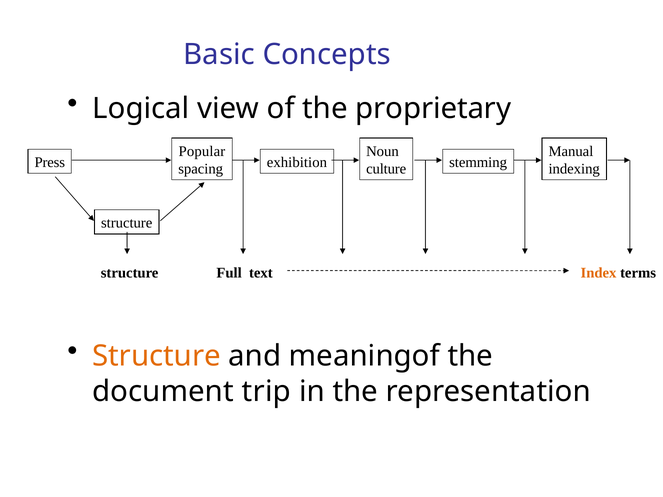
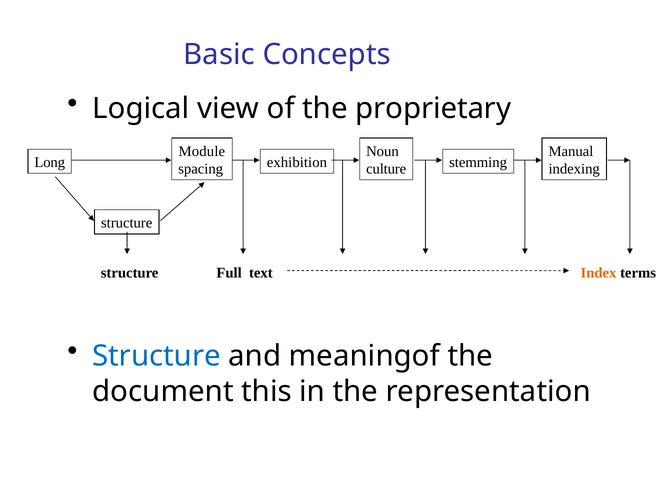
Popular: Popular -> Module (202, 151)
Press: Press -> Long (50, 162)
Structure colour: orange -> blue (157, 356)
trip: trip -> this (267, 391)
